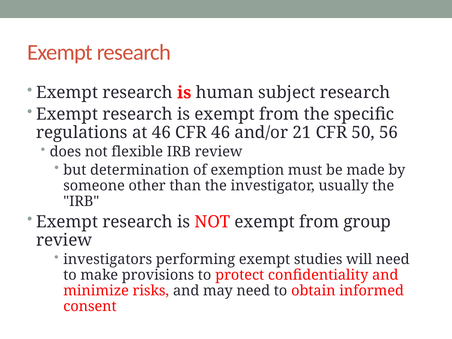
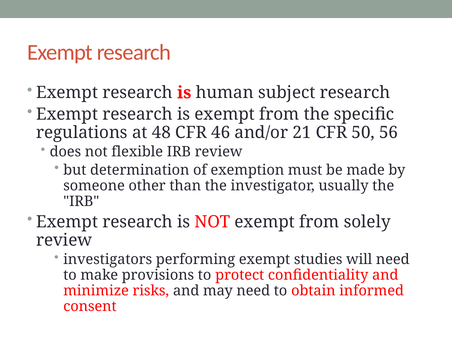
at 46: 46 -> 48 (161, 133)
group: group -> solely (367, 222)
